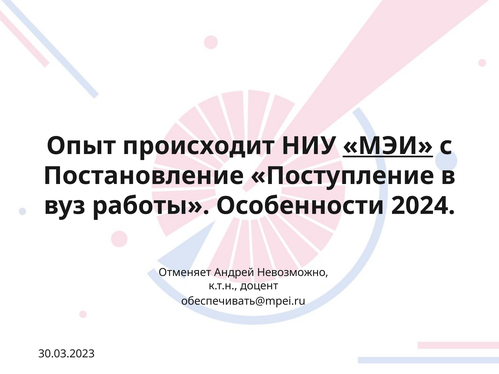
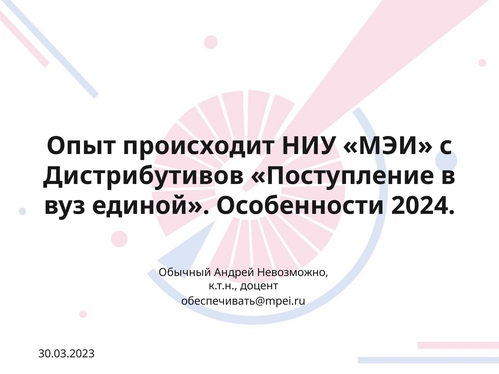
МЭИ underline: present -> none (388, 146)
Постановление: Постановление -> Дистрибутивов (144, 176)
работы: работы -> единой (151, 206)
Отменяет: Отменяет -> Обычный (185, 273)
